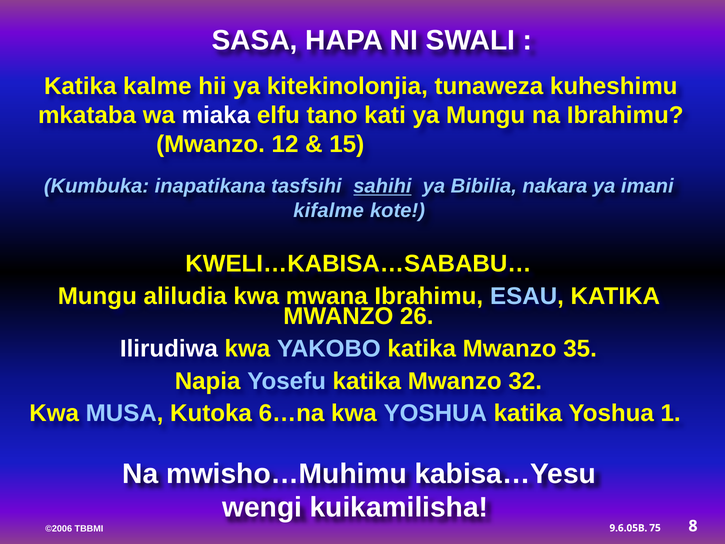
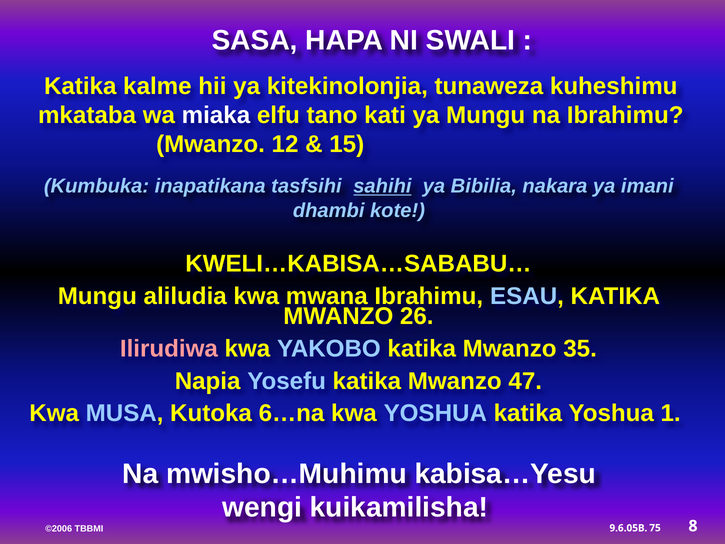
kifalme: kifalme -> dhambi (329, 210)
Ilirudiwa colour: white -> pink (169, 349)
32: 32 -> 47 (525, 381)
